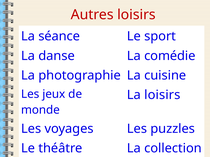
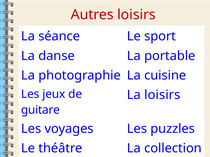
comédie: comédie -> portable (170, 56)
monde: monde -> guitare (40, 110)
